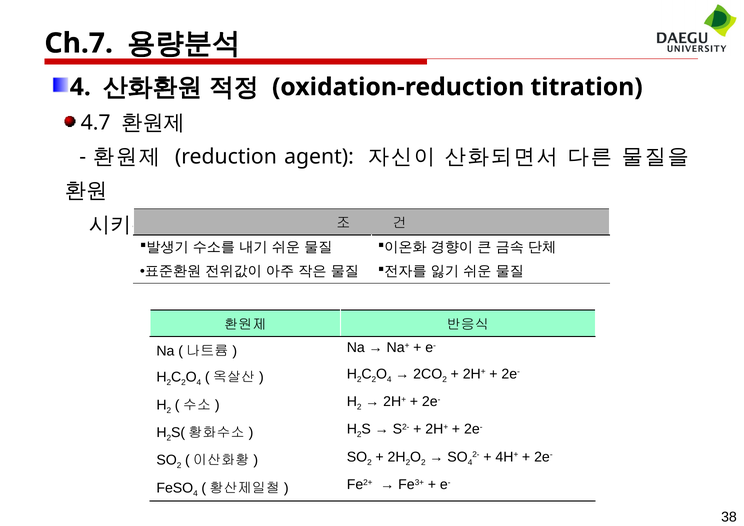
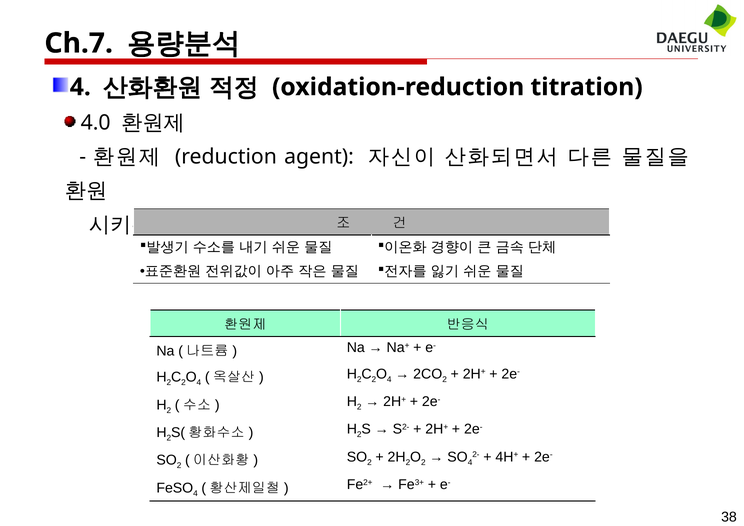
4.7: 4.7 -> 4.0 (96, 123)
